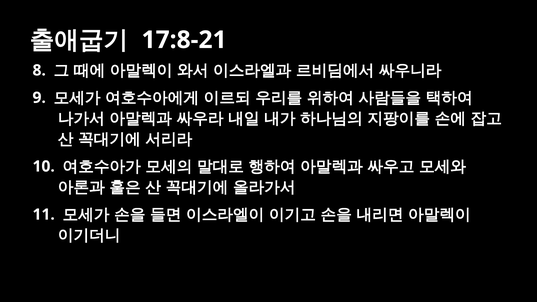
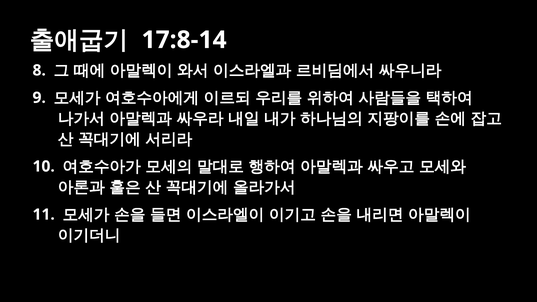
17:8-21: 17:8-21 -> 17:8-14 (184, 40)
